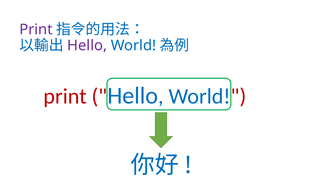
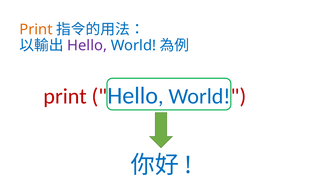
Print colour: purple -> orange (36, 30)
